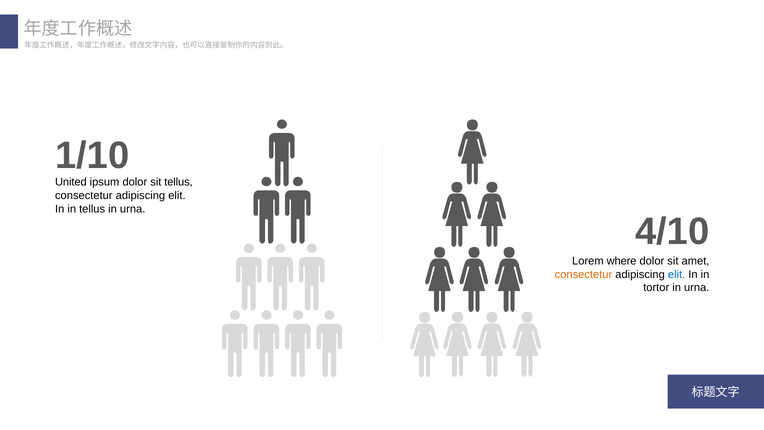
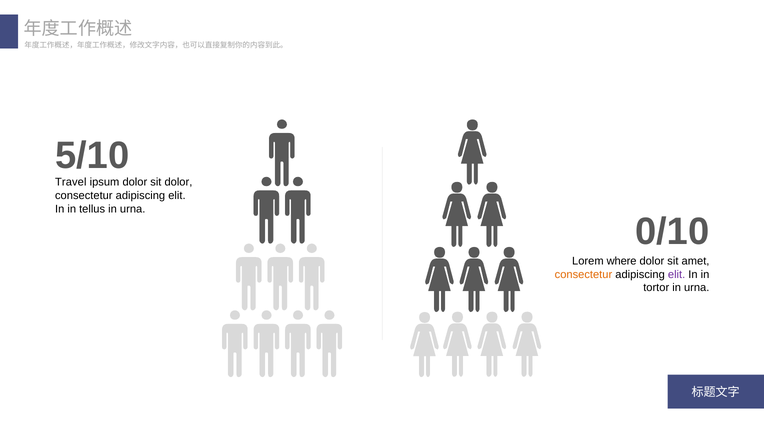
1/10: 1/10 -> 5/10 (92, 155)
United: United -> Travel (71, 182)
sit tellus: tellus -> dolor (178, 182)
4/10: 4/10 -> 0/10 (672, 231)
elit colour: blue -> purple (677, 274)
